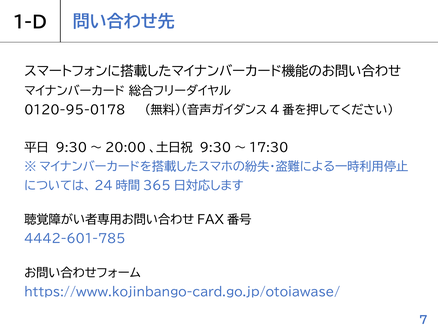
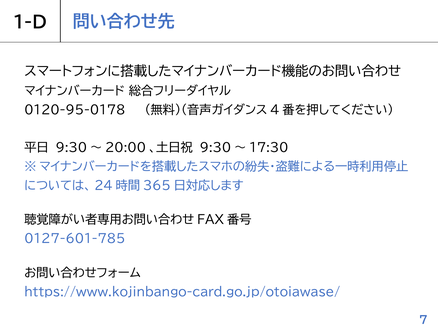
4442-601-785: 4442-601-785 -> 0127-601-785 (75, 239)
